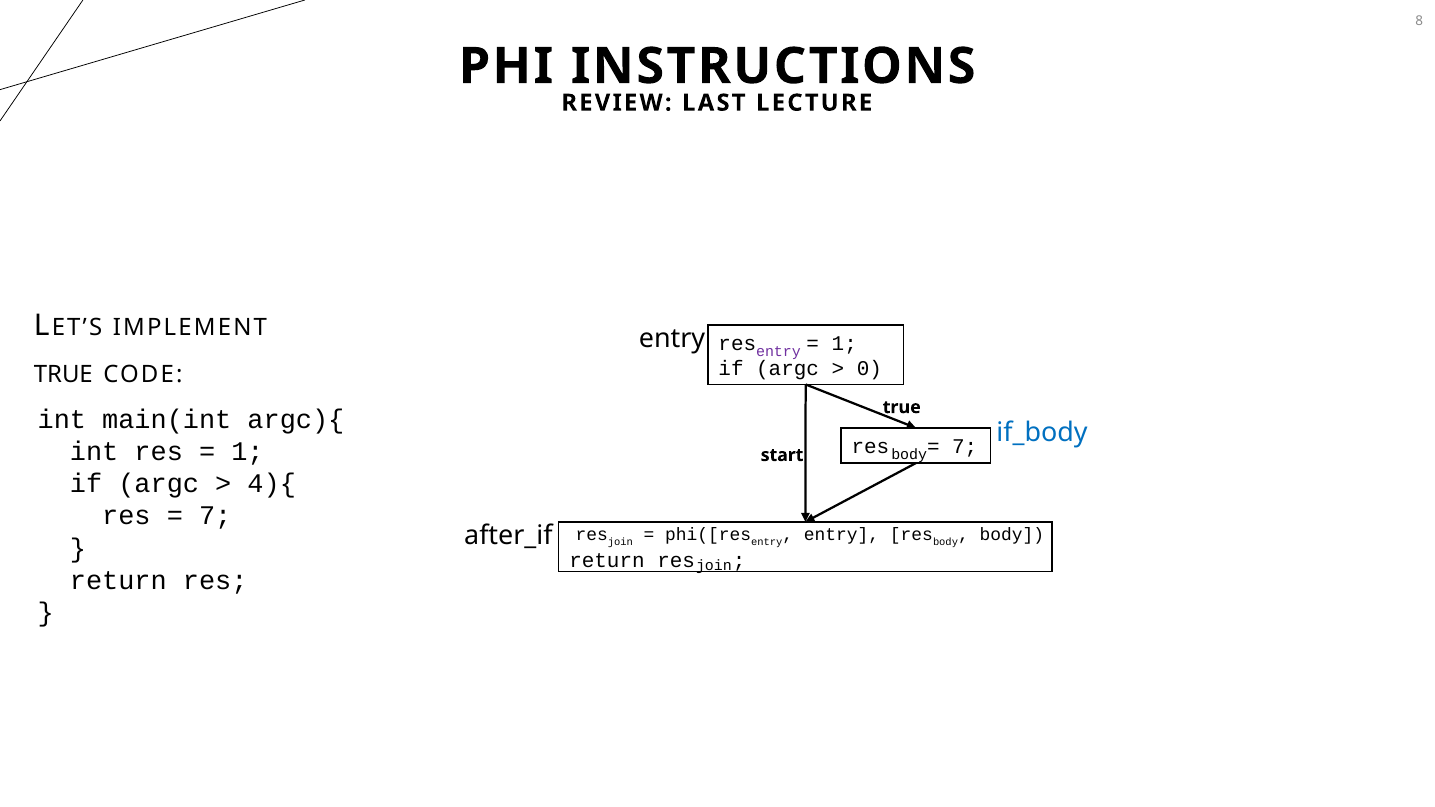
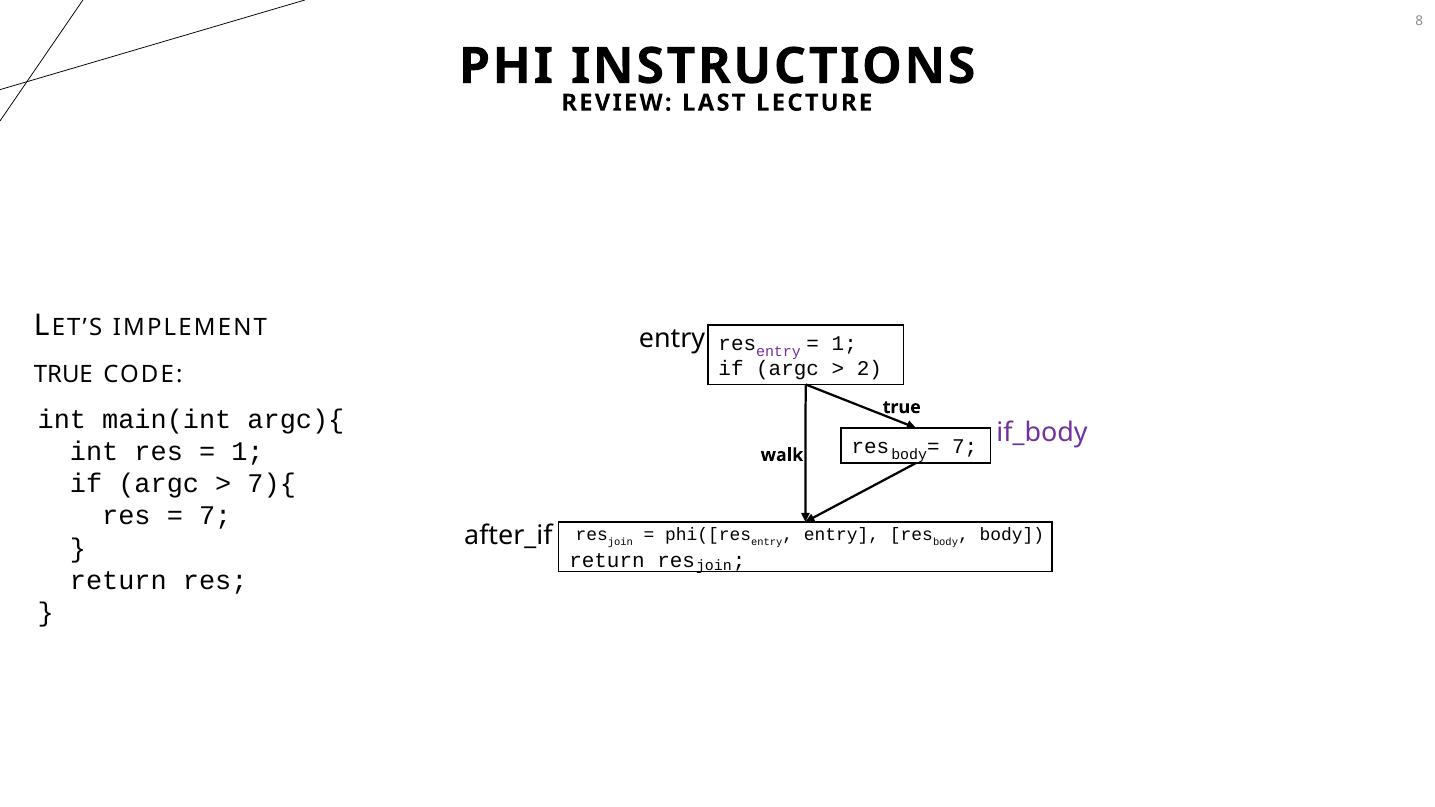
0: 0 -> 2 (869, 369)
if_body colour: blue -> purple (1042, 433)
start: start -> walk (782, 455)
4){: 4){ -> 7){ (272, 484)
